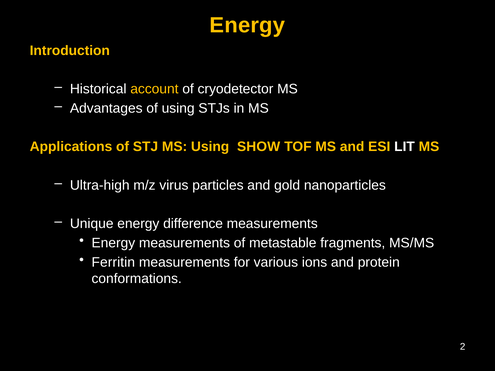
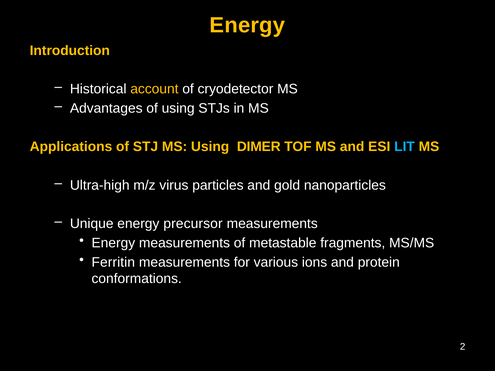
SHOW: SHOW -> DIMER (259, 147)
LIT colour: white -> light blue (405, 147)
difference: difference -> precursor (193, 224)
